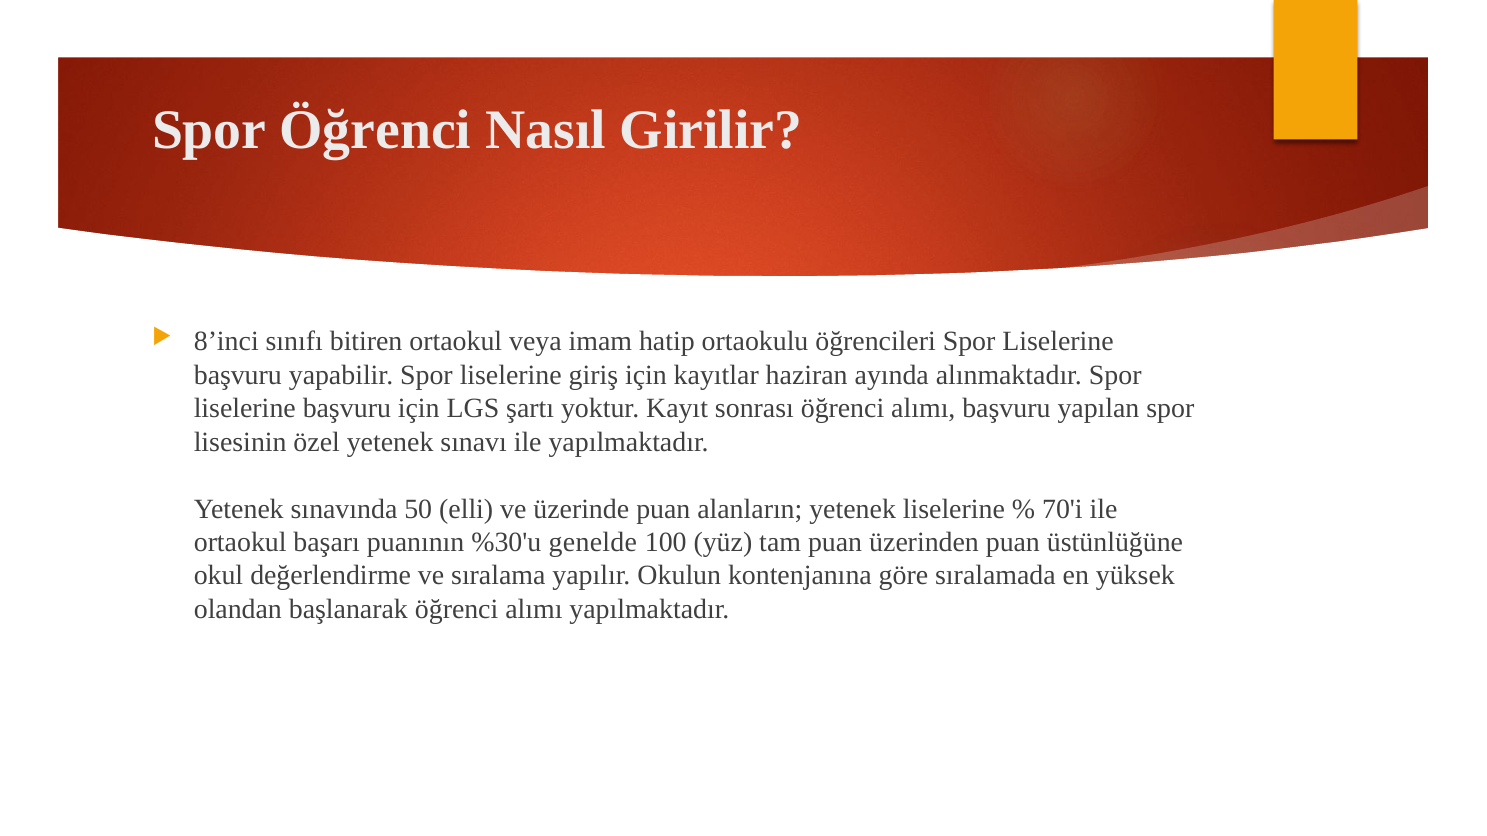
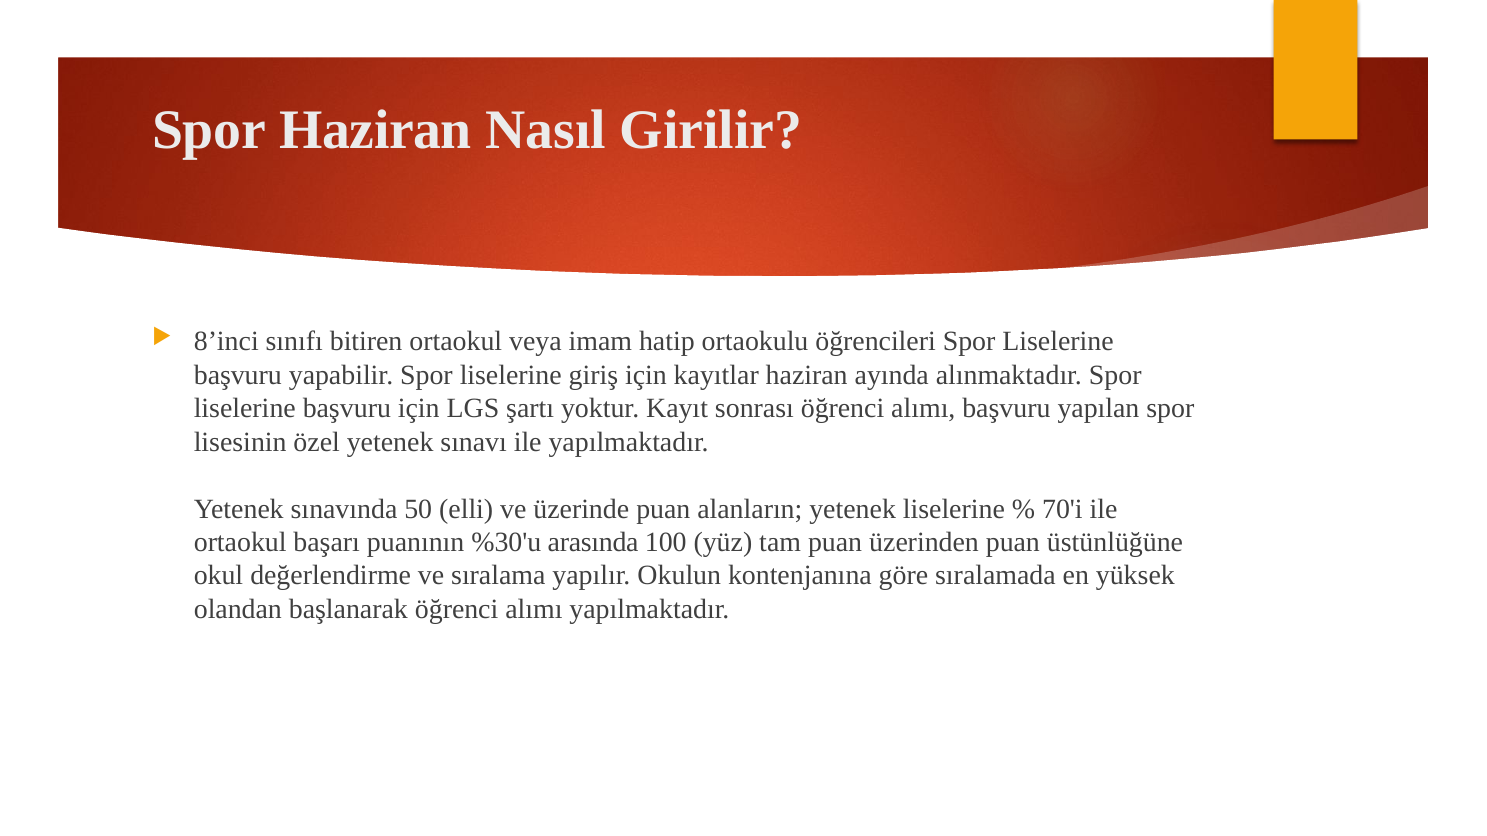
Spor Öğrenci: Öğrenci -> Haziran (376, 130)
genelde: genelde -> arasında (593, 543)
